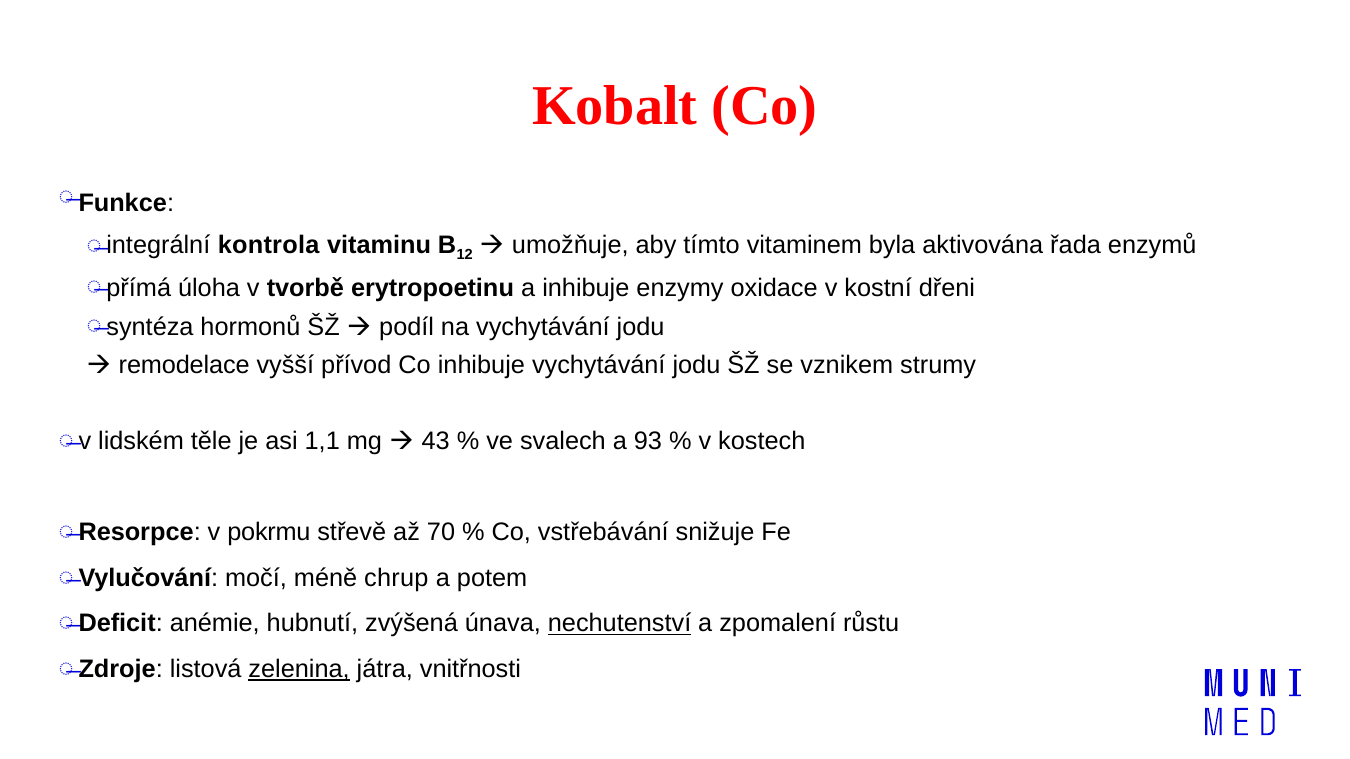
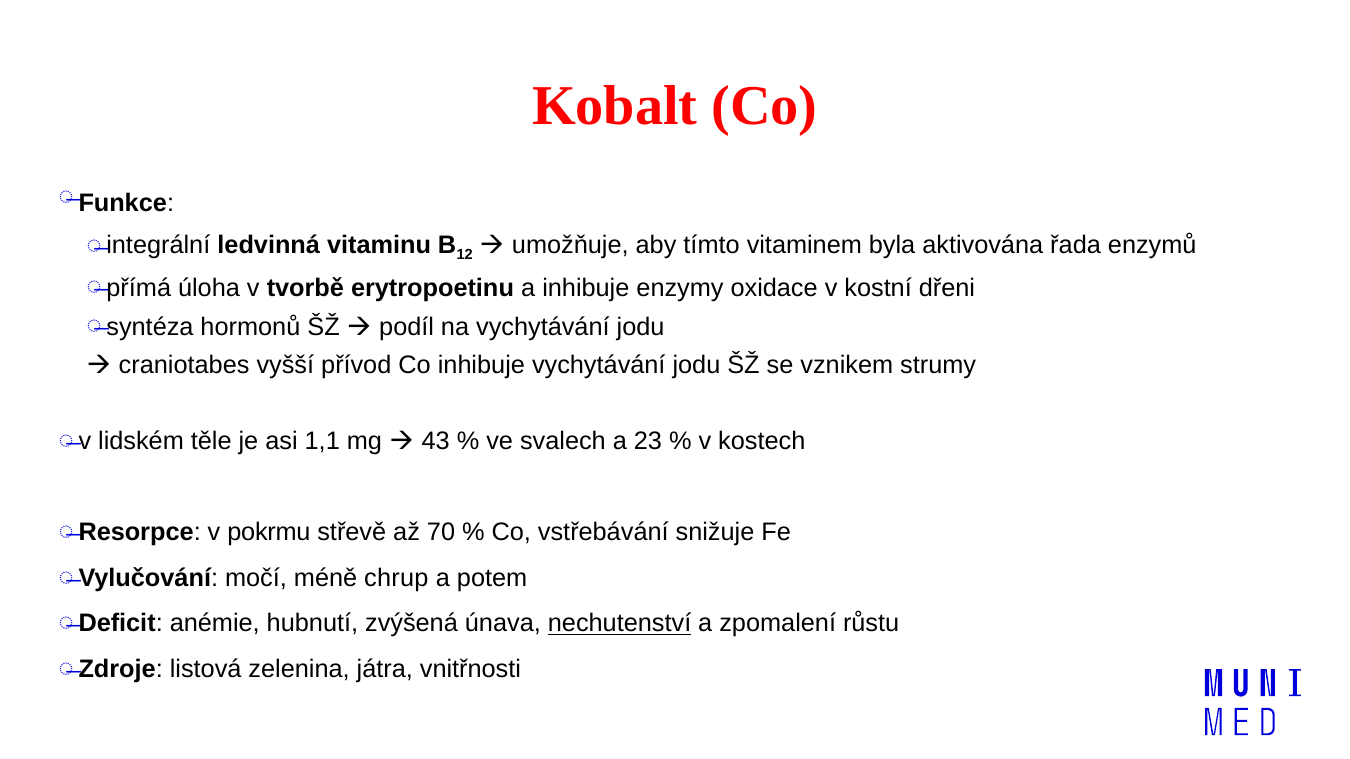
kontrola: kontrola -> ledvinná (269, 245)
remodelace: remodelace -> craniotabes (184, 366)
93: 93 -> 23 (648, 442)
zelenina underline: present -> none (299, 669)
